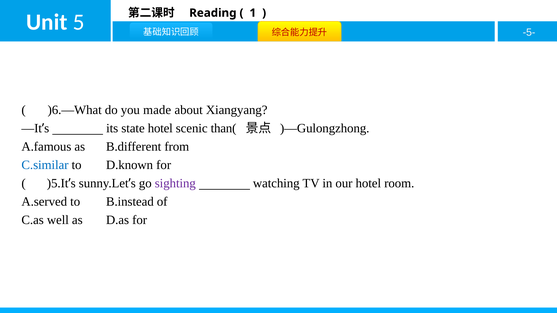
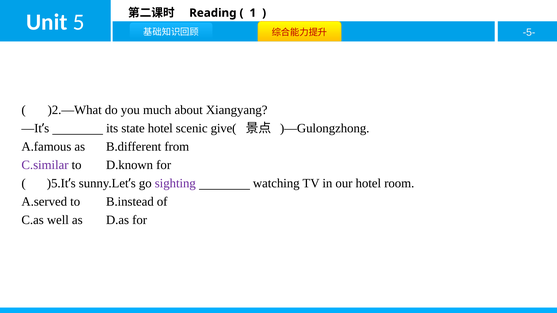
)6.—What: )6.—What -> )2.—What (75, 110)
made: made -> much (157, 110)
than(: than( -> give( (224, 128)
C.similar colour: blue -> purple (45, 165)
